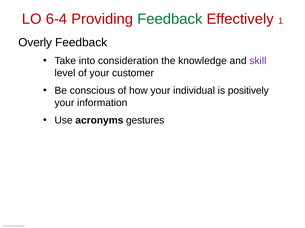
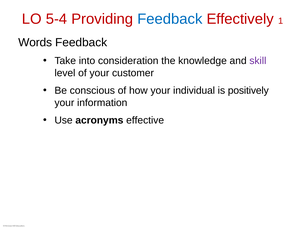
6-4: 6-4 -> 5-4 (56, 19)
Feedback colour: green -> blue (170, 19)
Overly: Overly -> Words (35, 43)
gestures: gestures -> effective (145, 121)
